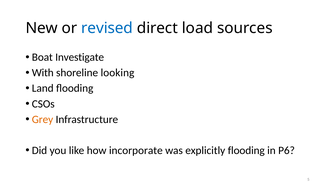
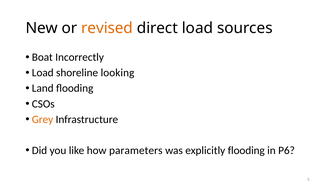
revised colour: blue -> orange (107, 28)
Investigate: Investigate -> Incorrectly (80, 57)
With: With -> Load (43, 73)
incorporate: incorporate -> parameters (136, 151)
